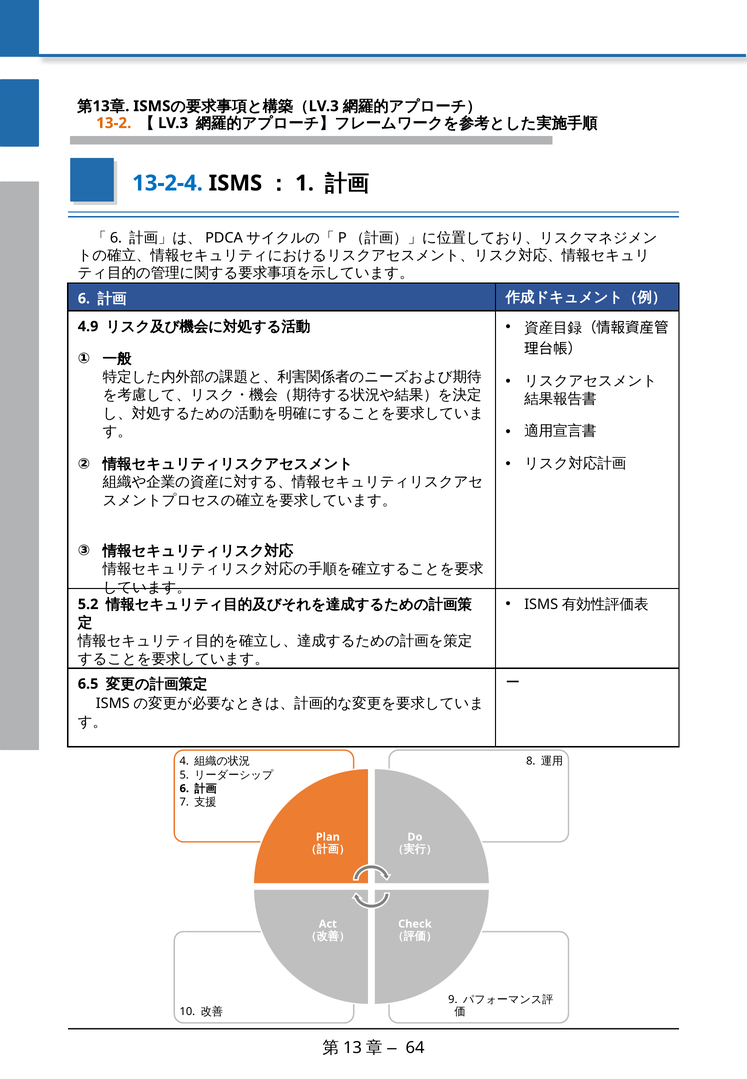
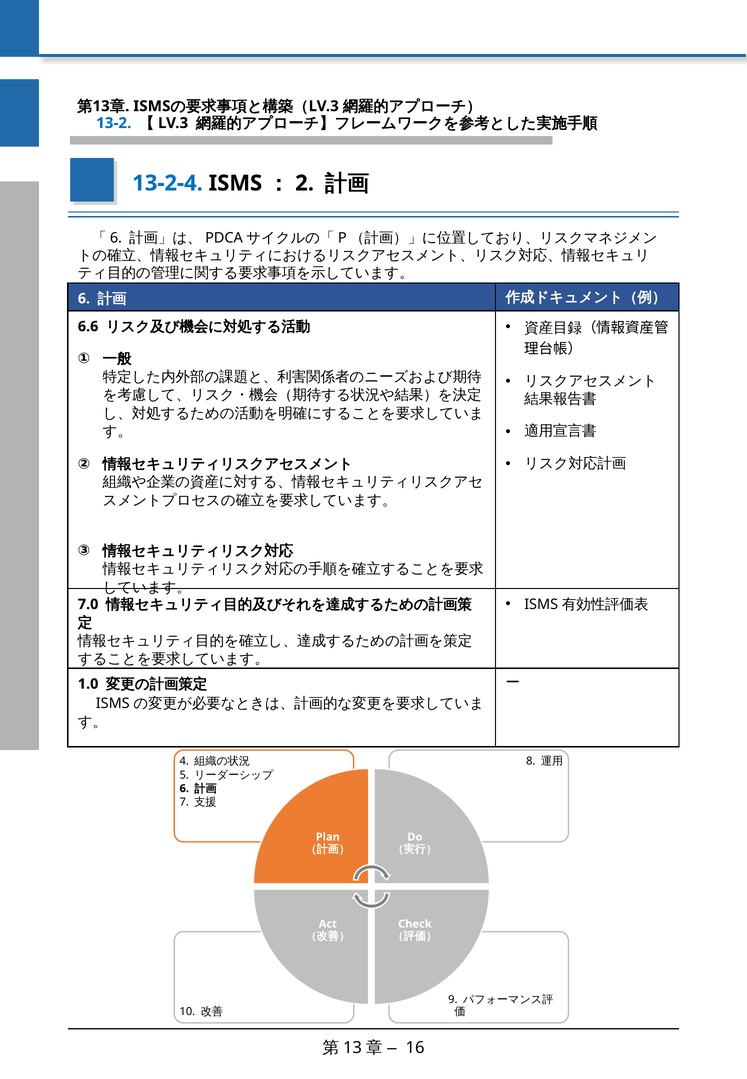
13-2 colour: orange -> blue (114, 123)
1: 1 -> 2 (305, 183)
4.9: 4.9 -> 6.6 (88, 326)
5.2: 5.2 -> 7.0 (88, 604)
6.5: 6.5 -> 1.0 (88, 684)
64: 64 -> 16 (415, 1048)
